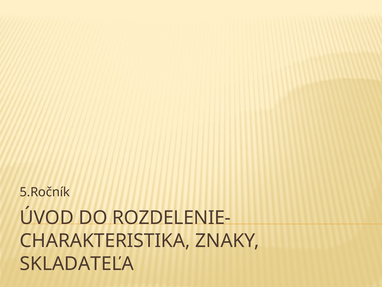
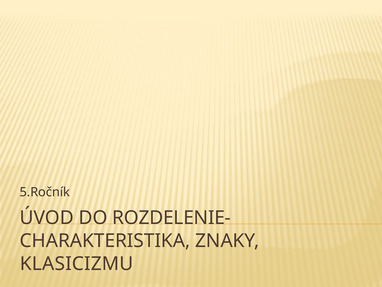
SKLADATEĽA: SKLADATEĽA -> KLASICIZMU (77, 263)
